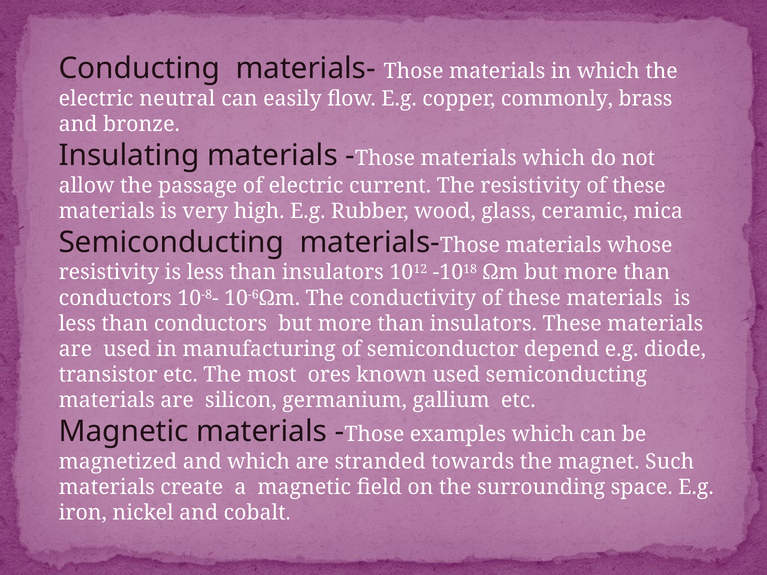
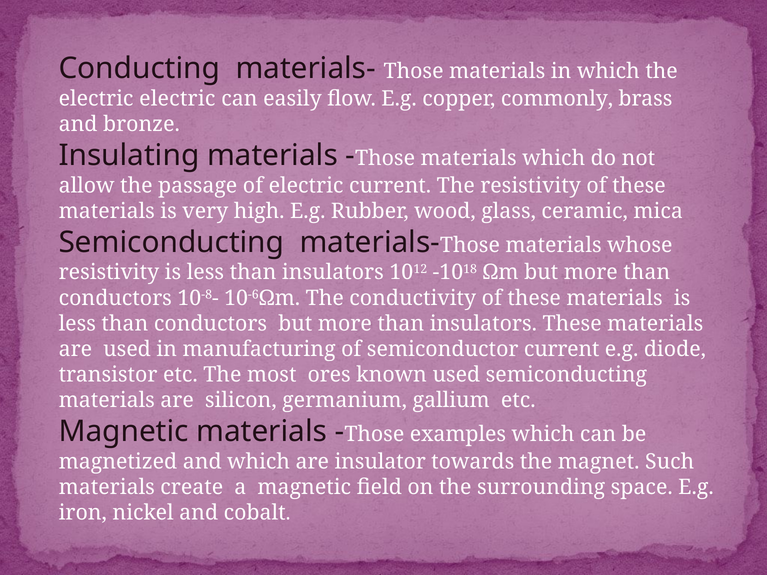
electric neutral: neutral -> electric (177, 99)
semiconductor depend: depend -> current (562, 349)
stranded: stranded -> insulator (380, 462)
